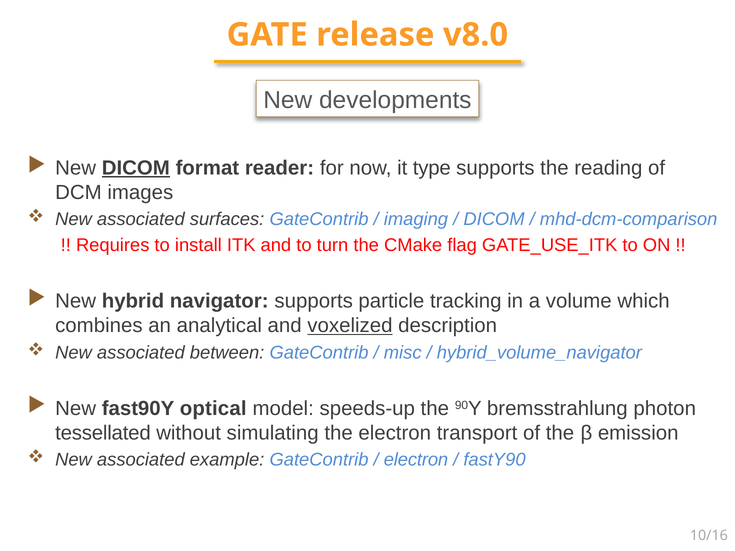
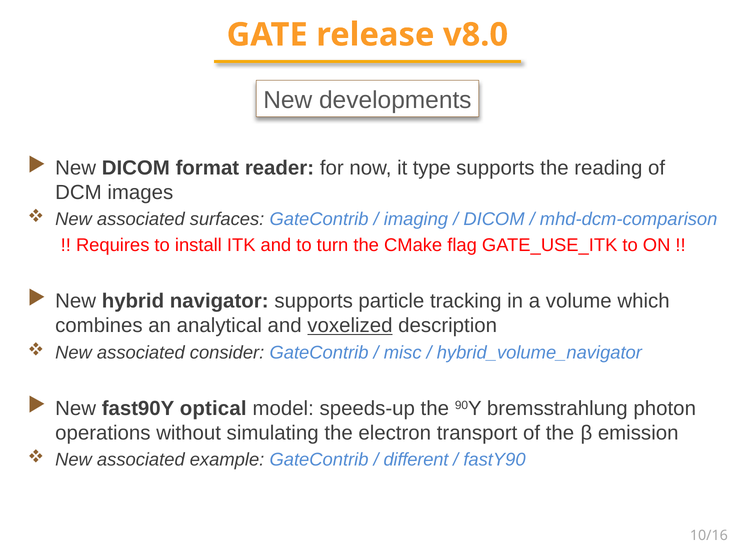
DICOM underline: present -> none (136, 168)
between: between -> consider (227, 353)
tessellated: tessellated -> operations (103, 433)
electron: electron -> different (416, 460)
